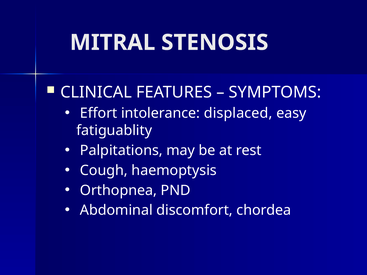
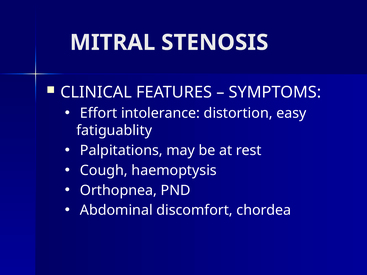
displaced: displaced -> distortion (238, 113)
